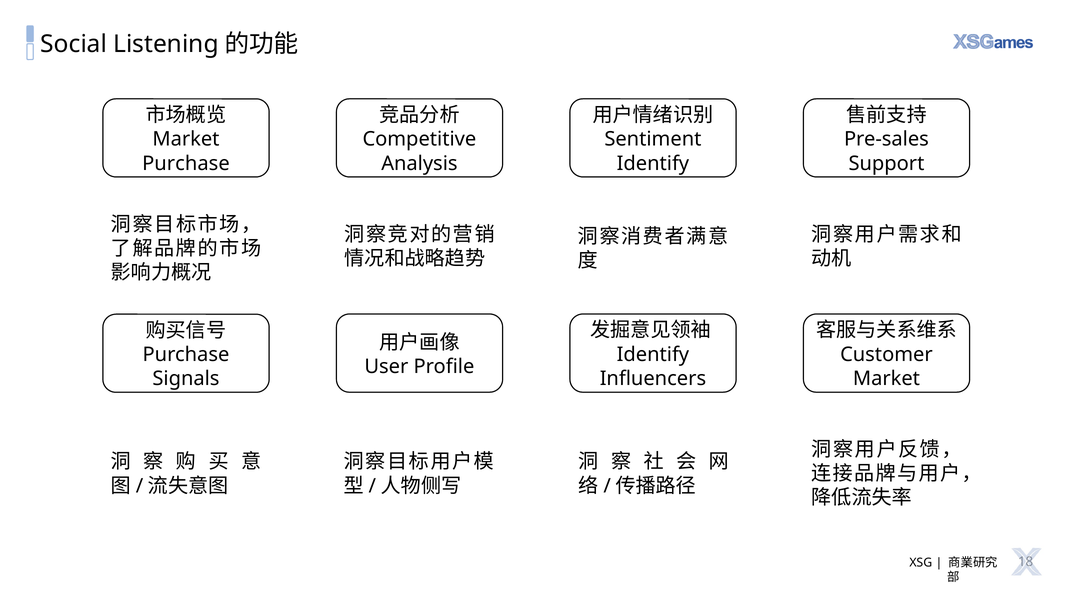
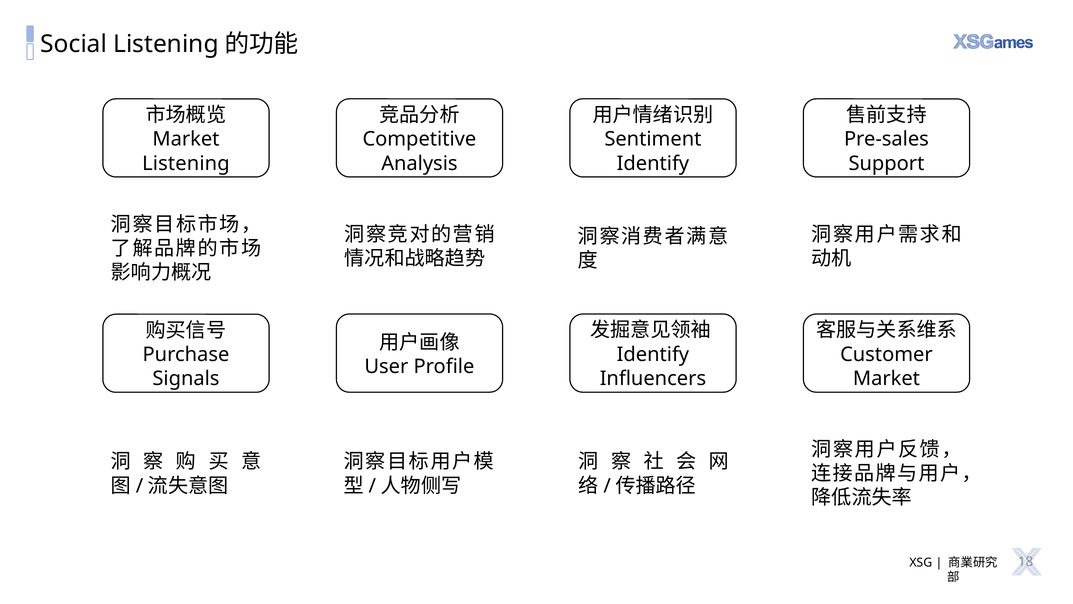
Purchase: Purchase -> Listening (186, 163)
